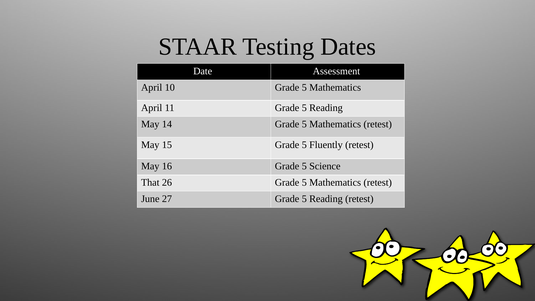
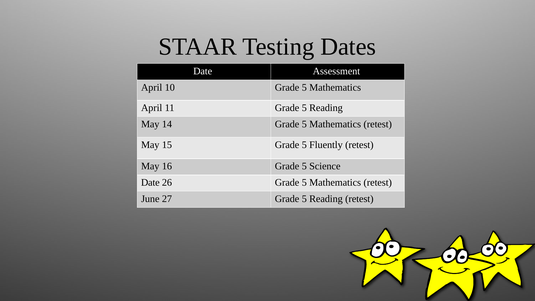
That: That -> Date (150, 183)
